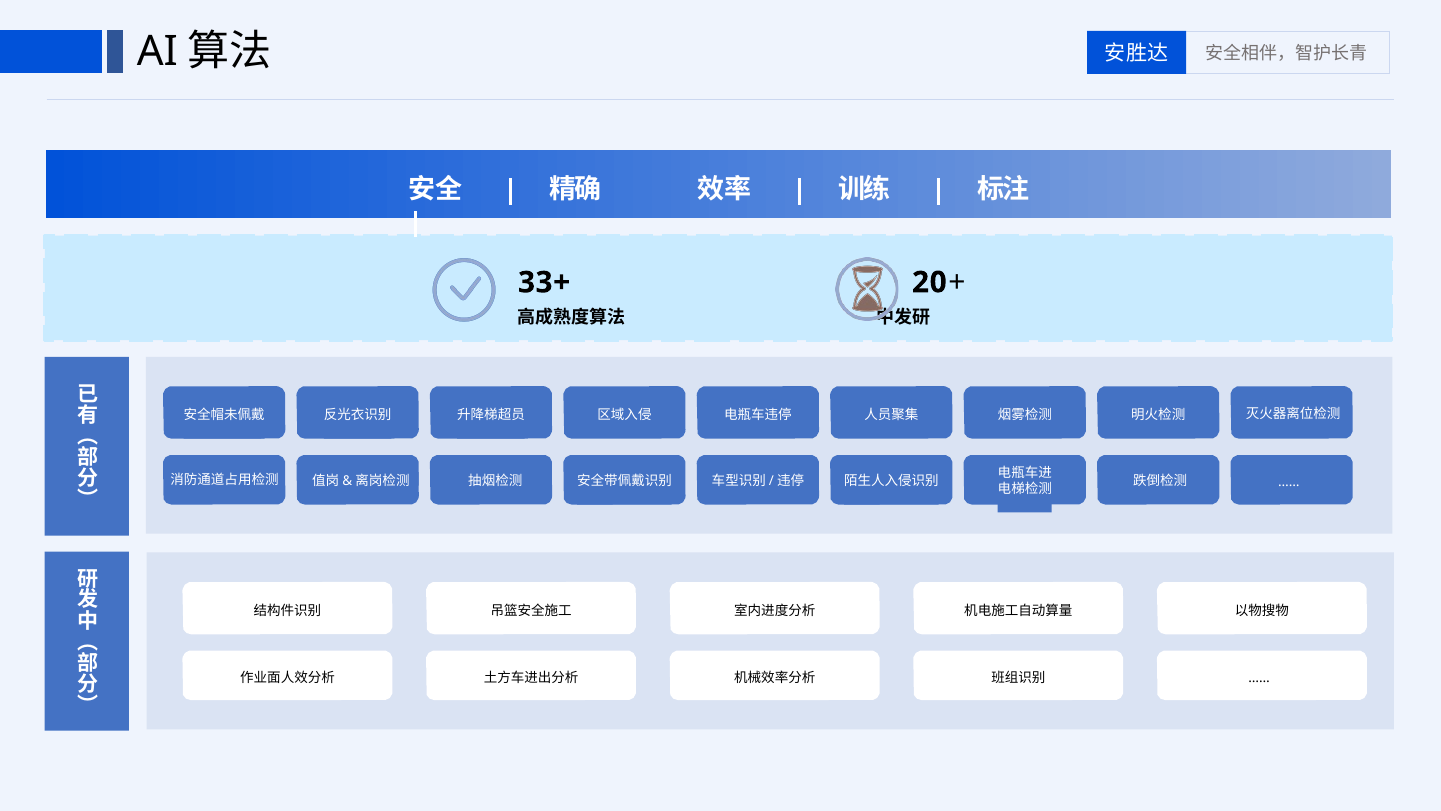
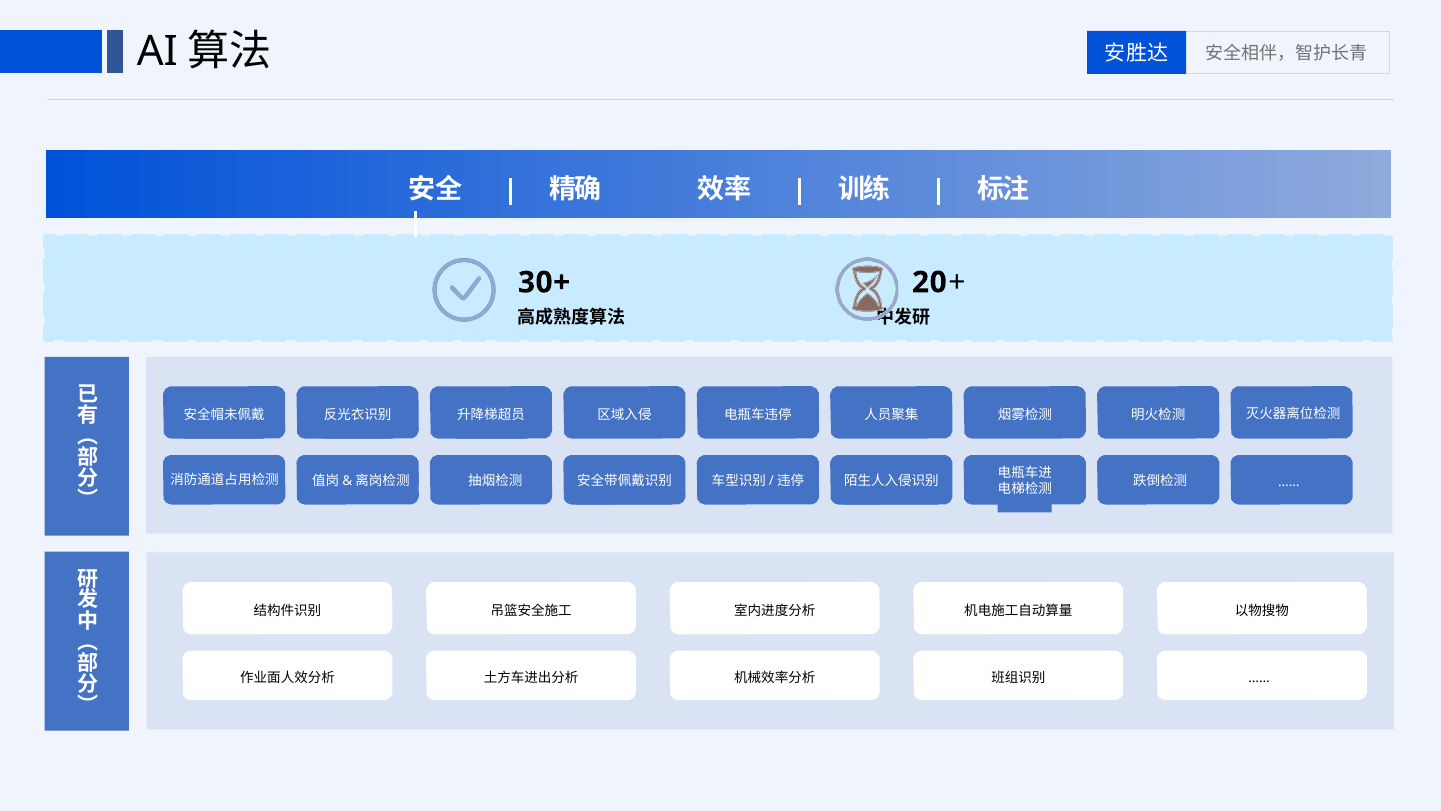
33+: 33+ -> 30+ (544, 282)
